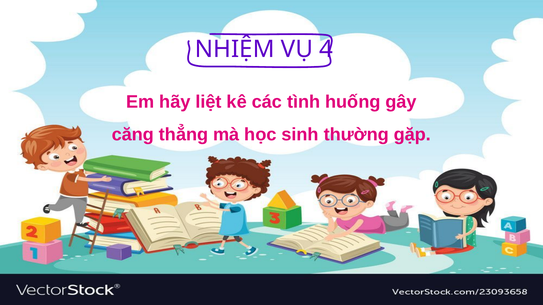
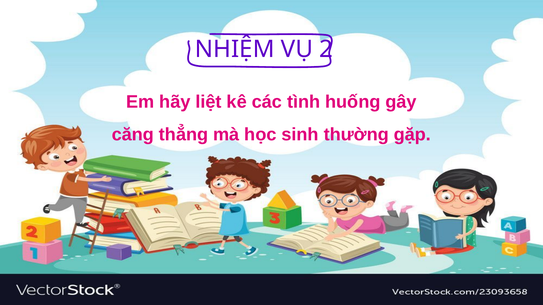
4: 4 -> 2 (326, 49)
